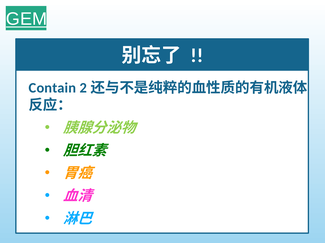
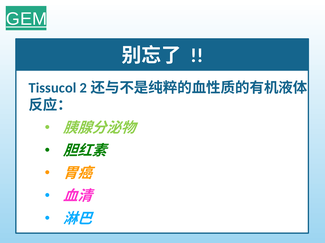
Contain: Contain -> Tissucol (52, 88)
